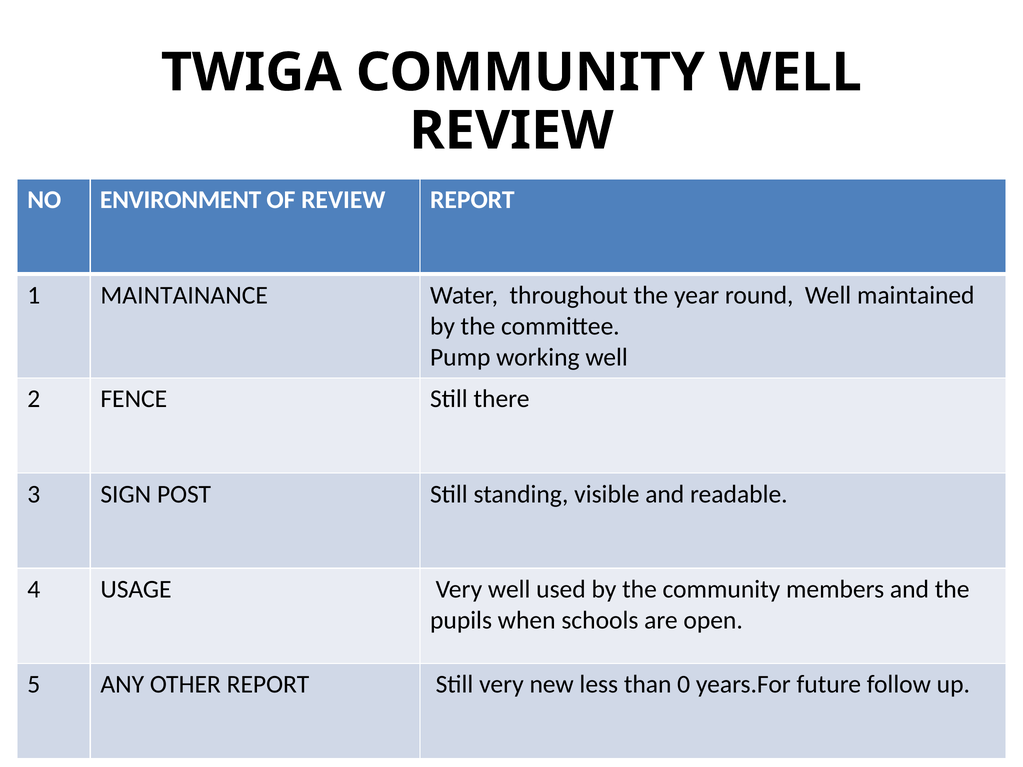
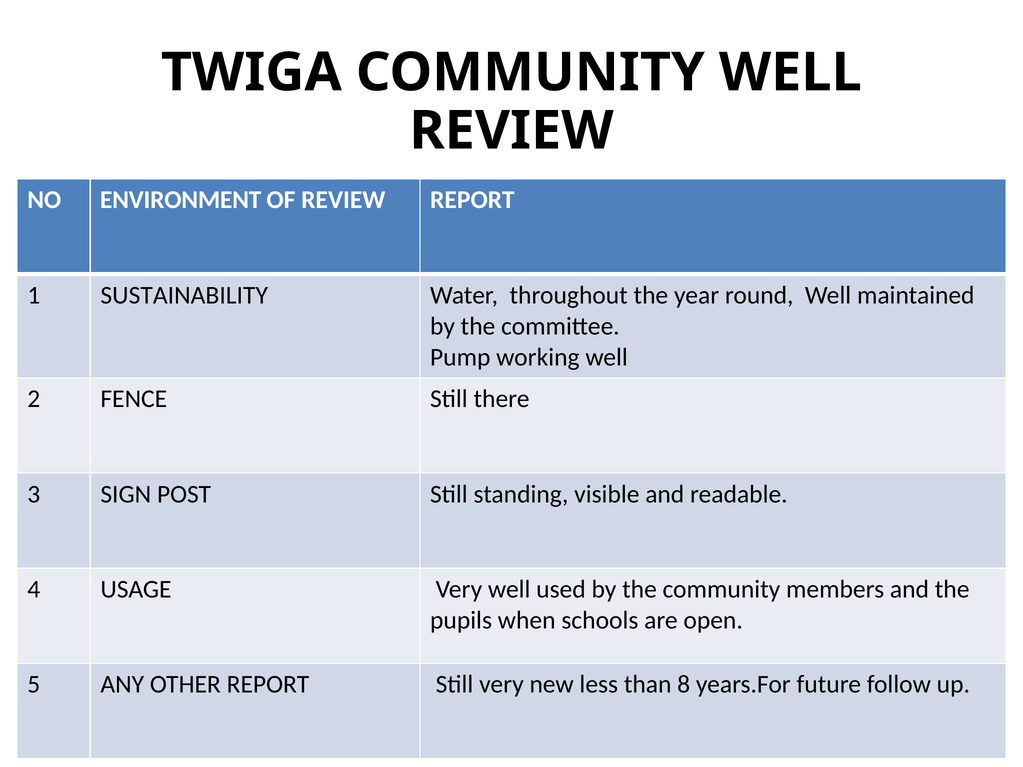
MAINTAINANCE: MAINTAINANCE -> SUSTAINABILITY (184, 295)
0: 0 -> 8 (684, 685)
